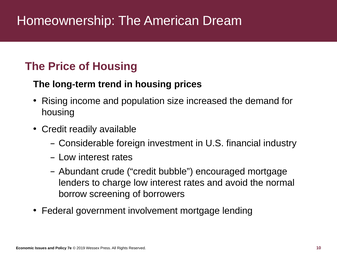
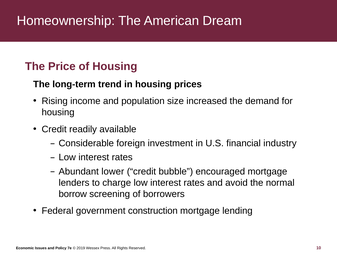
crude: crude -> lower (113, 171)
involvement: involvement -> construction (153, 211)
